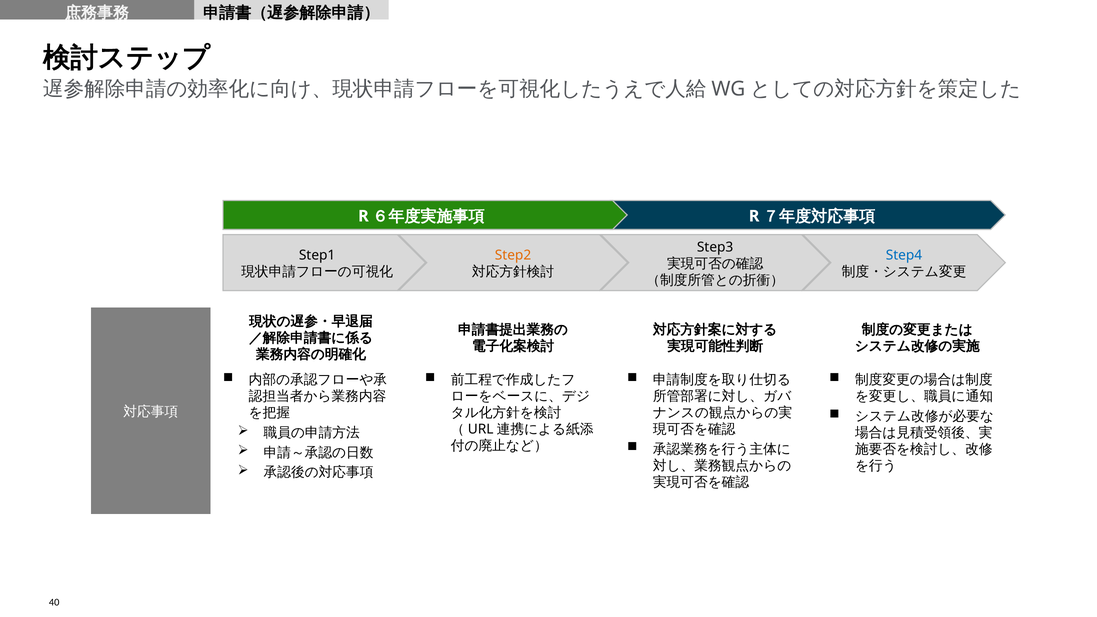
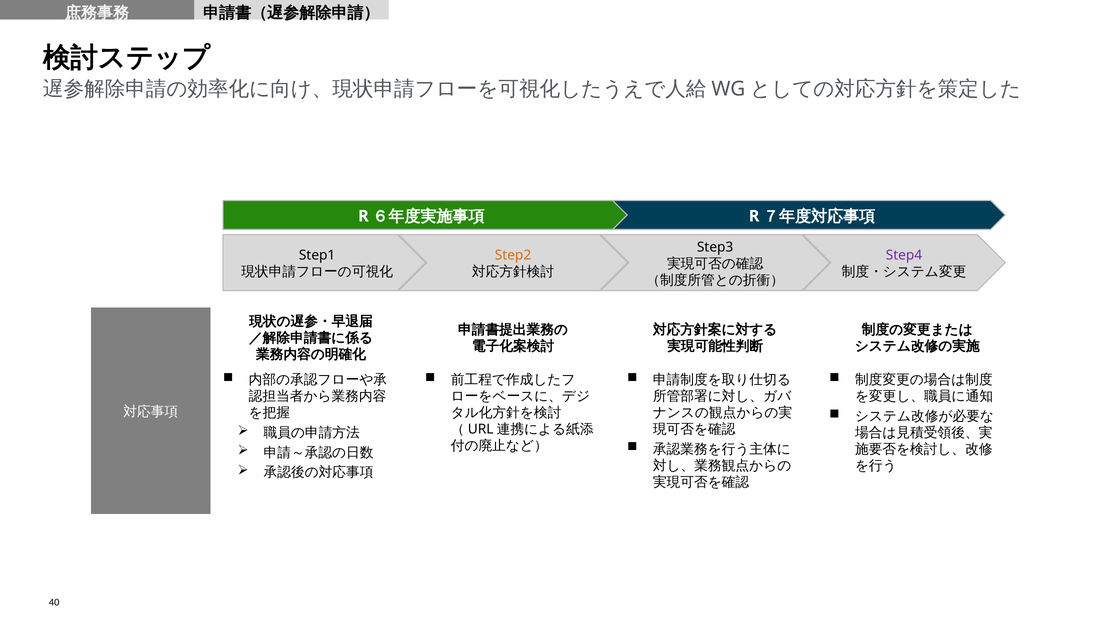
Step4 colour: blue -> purple (904, 255)
